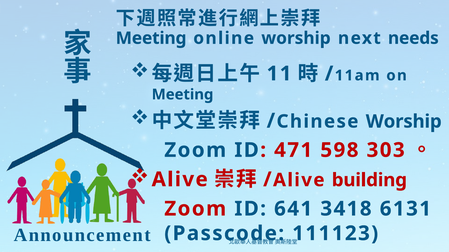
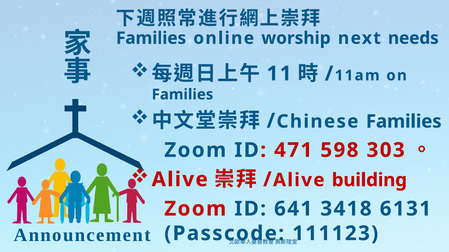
Meeting: Meeting -> Families (151, 38)
Meeting: Meeting -> Families (182, 95)
Worship: Worship -> Families (404, 122)
